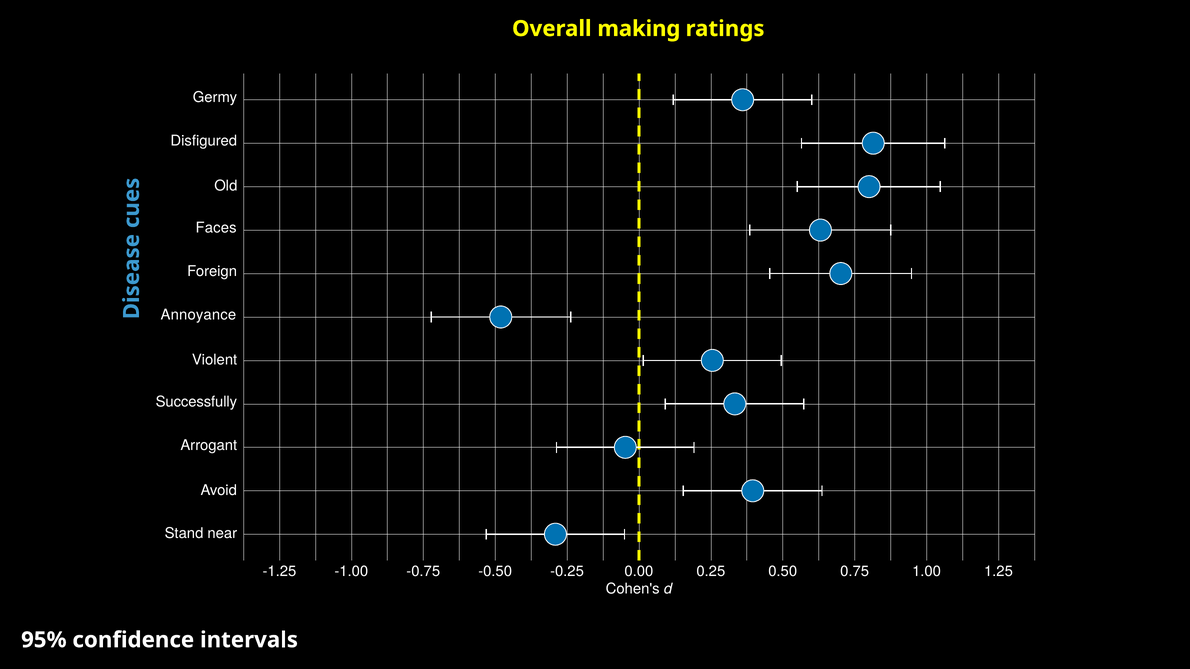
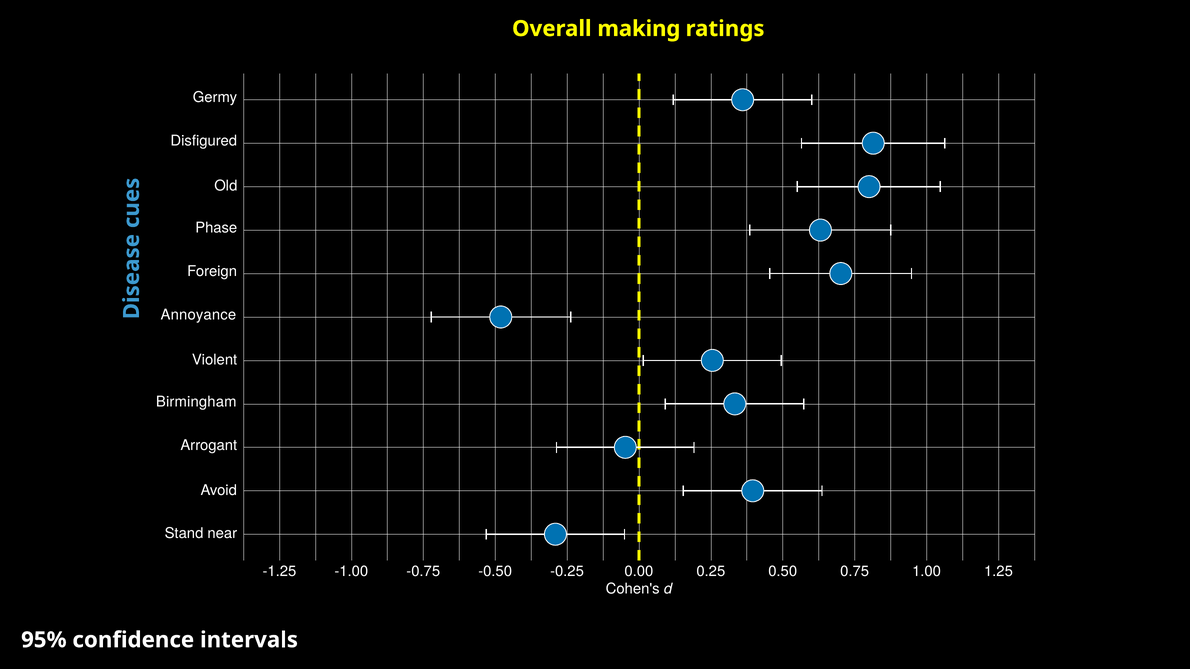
Faces: Faces -> Phase (216, 228)
Successfully: Successfully -> Birmingham (196, 402)
